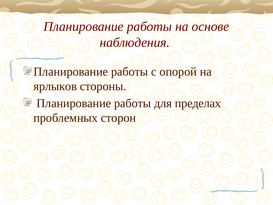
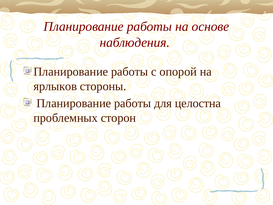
пределах: пределах -> целостна (198, 103)
